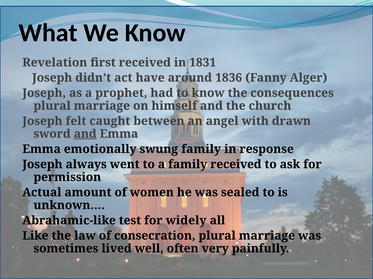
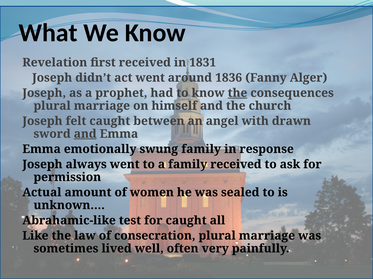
act have: have -> went (150, 78)
the underline: none -> present (238, 93)
for widely: widely -> caught (186, 221)
